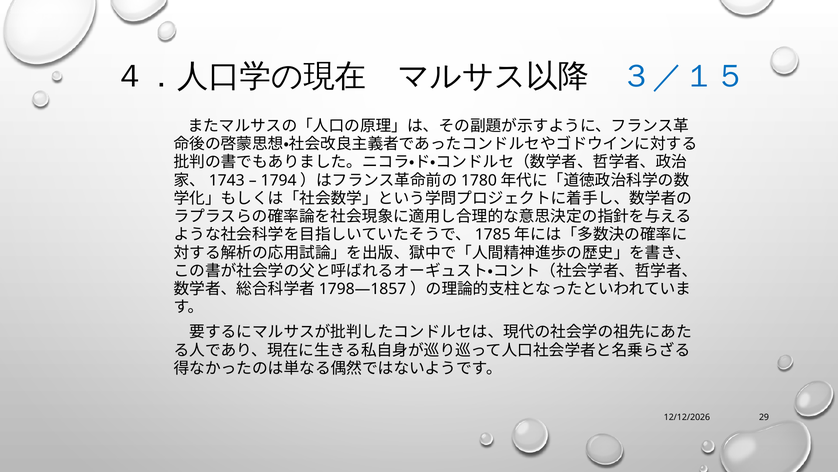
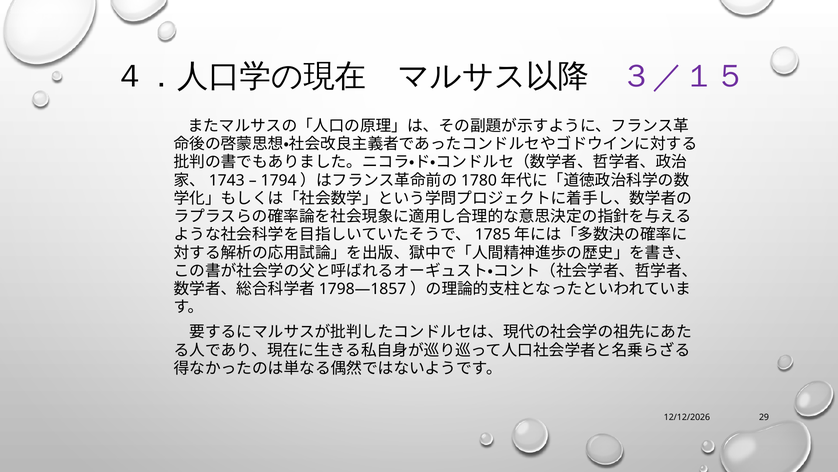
３／１５ colour: blue -> purple (684, 76)
